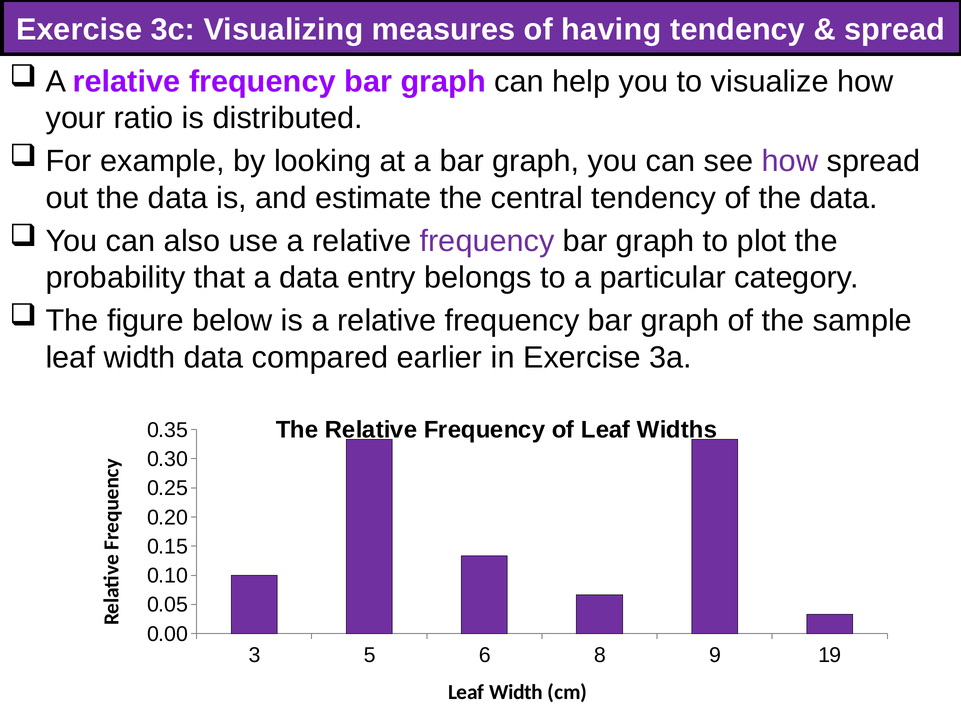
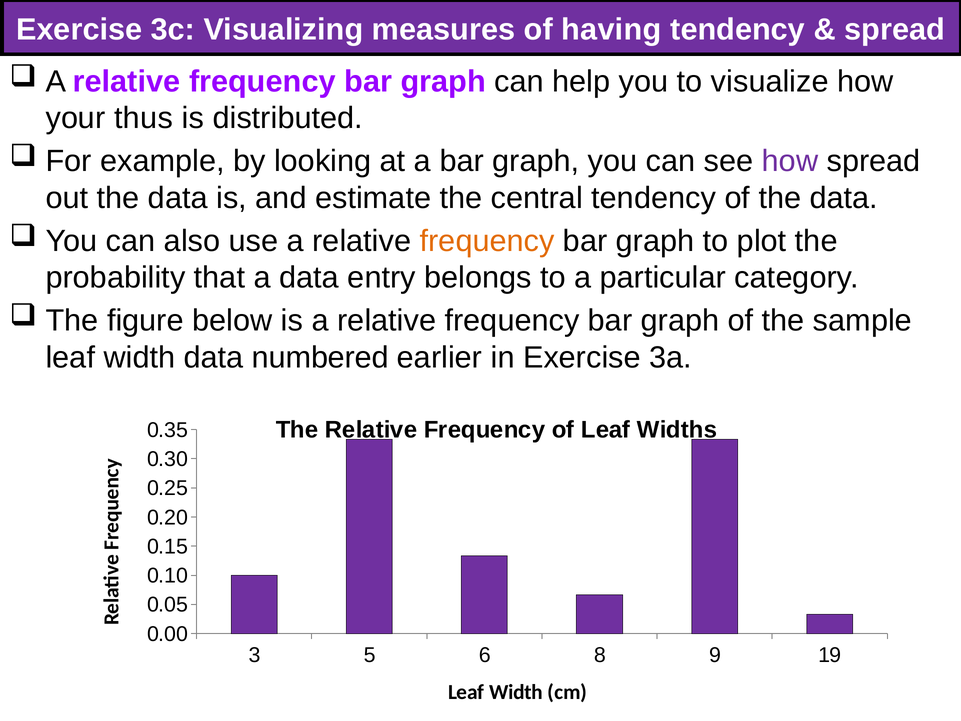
ratio: ratio -> thus (143, 118)
frequency colour: purple -> orange (487, 241)
compared: compared -> numbered (320, 358)
